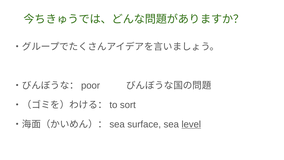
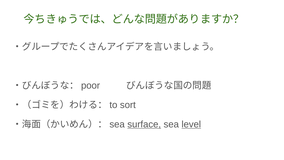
surface underline: none -> present (144, 124)
